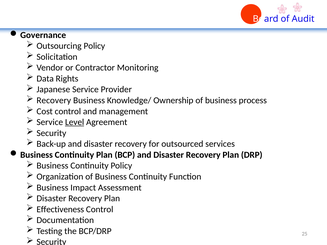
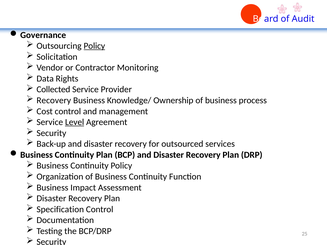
Policy underline: none -> present (94, 46)
Japanese: Japanese -> Collected (53, 90)
Effectiveness: Effectiveness -> Specification (60, 210)
